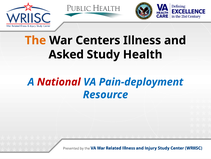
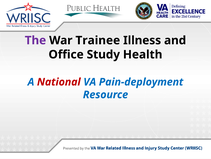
The colour: orange -> purple (35, 40)
Centers: Centers -> Trainee (98, 40)
Asked: Asked -> Office (66, 54)
